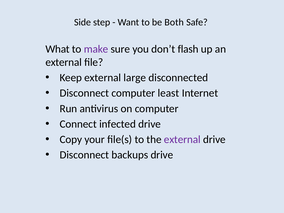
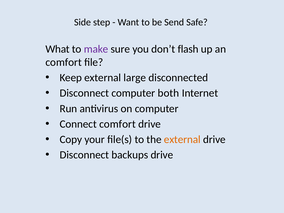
Both: Both -> Send (174, 22)
external: external -> comfort (64, 62)
least: least -> both (168, 93)
Connect infected: infected -> comfort (117, 124)
external colour: purple -> orange (182, 139)
